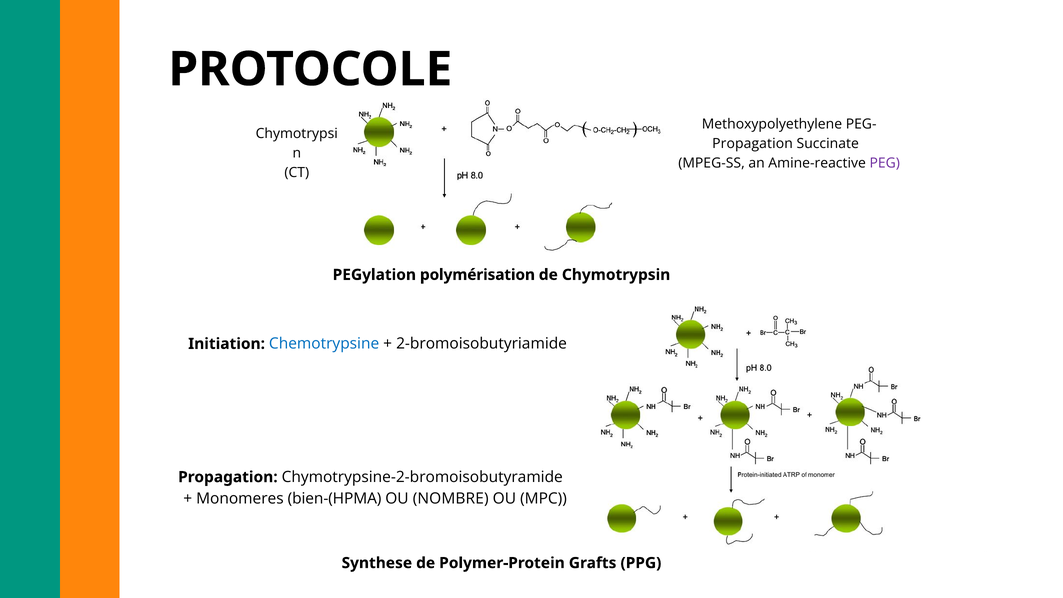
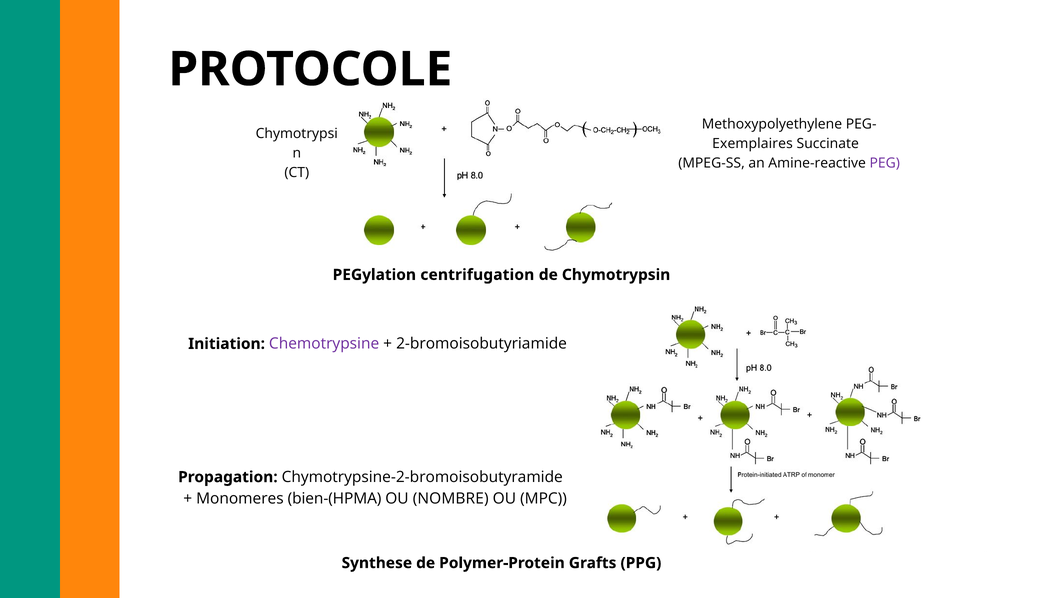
Propagation: Propagation -> Exemplaires (753, 144)
polymérisation: polymérisation -> centrifugation (477, 275)
Chemotrypsine colour: blue -> purple (324, 344)
